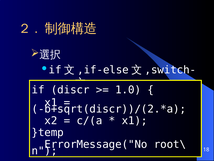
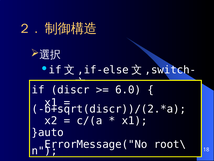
1.0: 1.0 -> 6.0 (128, 90)
}temp: }temp -> }auto (48, 132)
